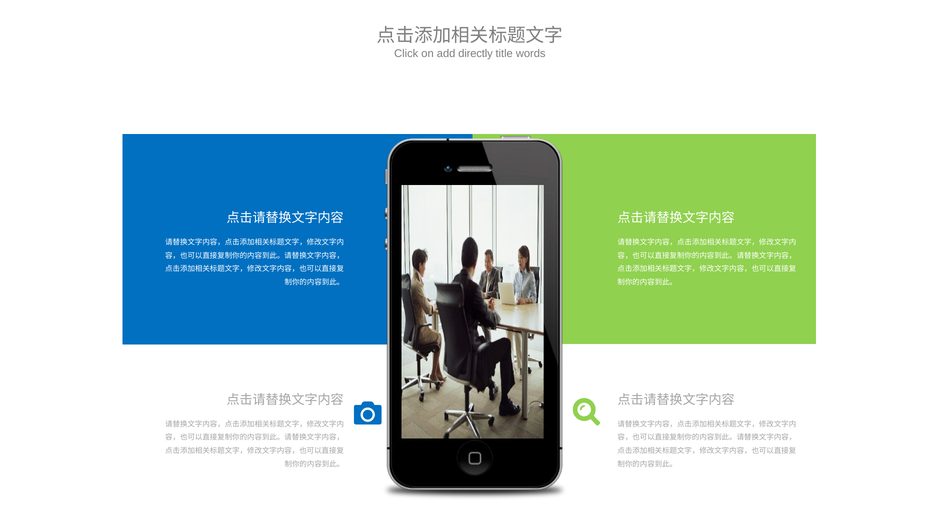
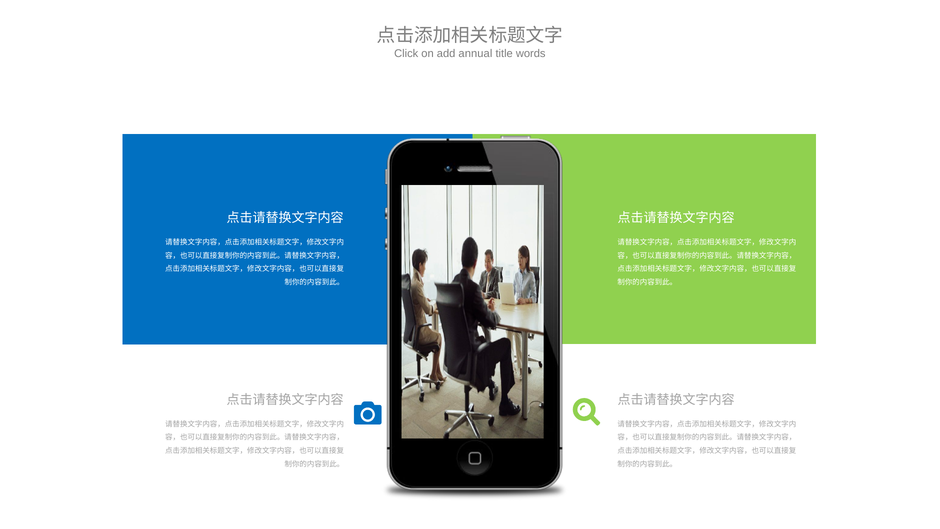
directly: directly -> annual (475, 54)
